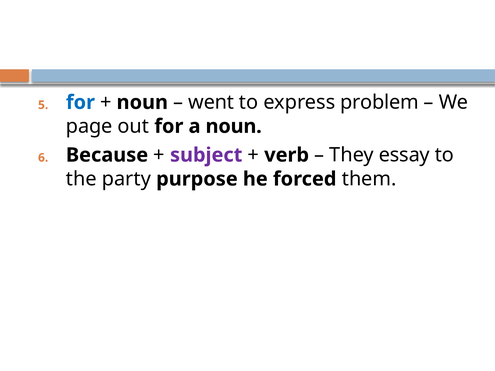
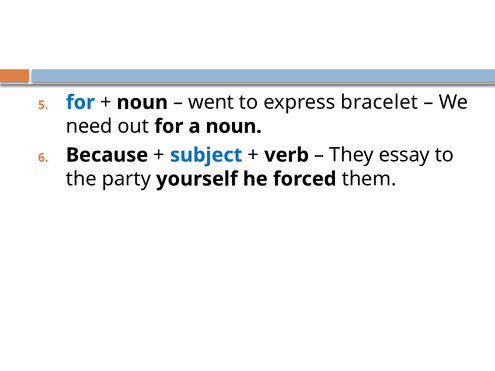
problem: problem -> bracelet (379, 102)
page: page -> need (89, 126)
subject colour: purple -> blue (206, 155)
purpose: purpose -> yourself (197, 179)
